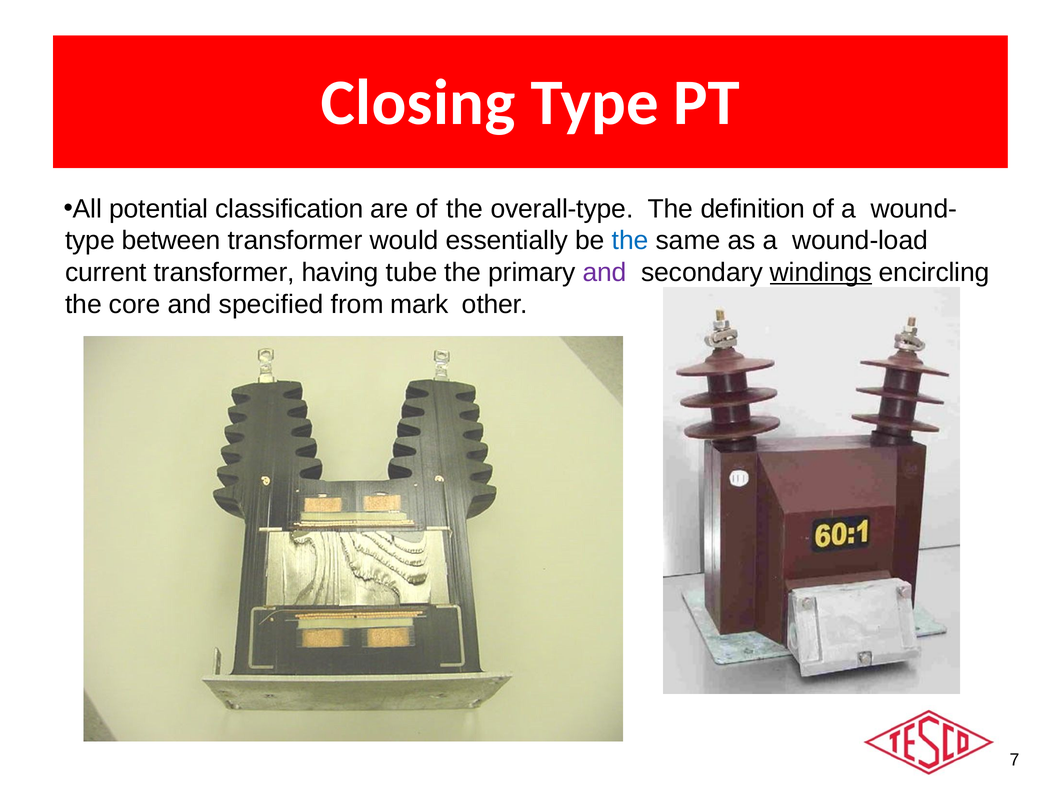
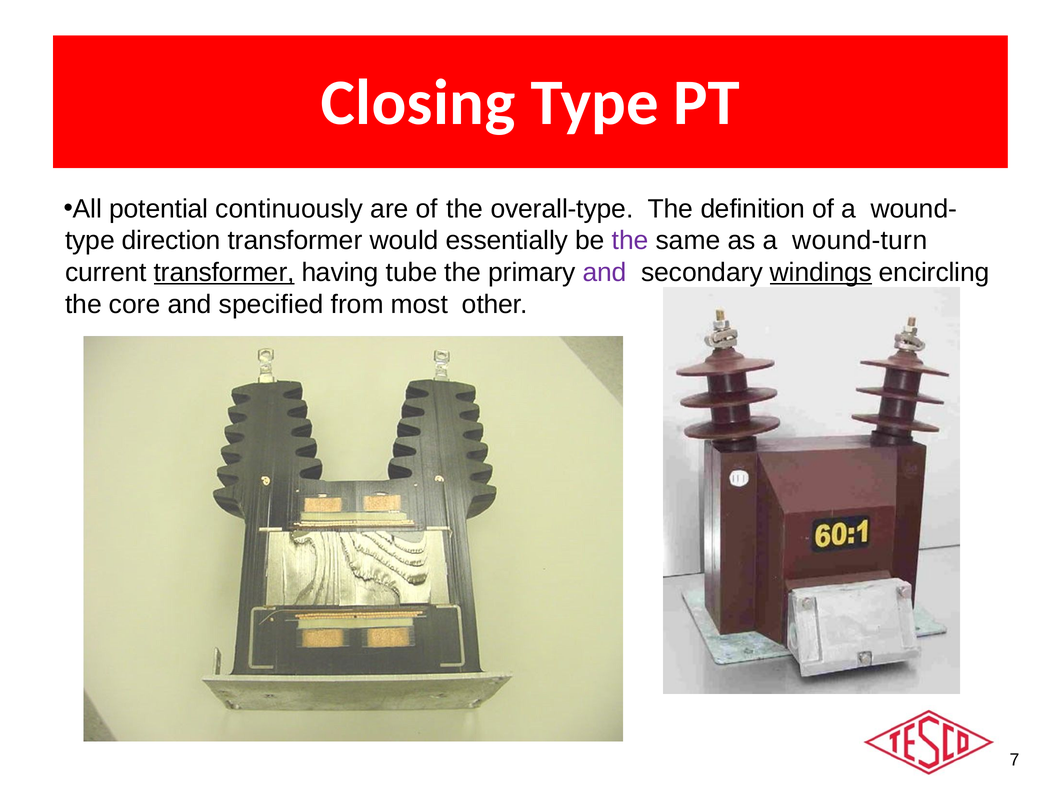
classification: classification -> continuously (289, 209)
between: between -> direction (171, 241)
the colour: blue -> purple (630, 241)
wound-load: wound-load -> wound-turn (860, 241)
transformer underline: none -> present (224, 272)
mark: mark -> most (419, 304)
